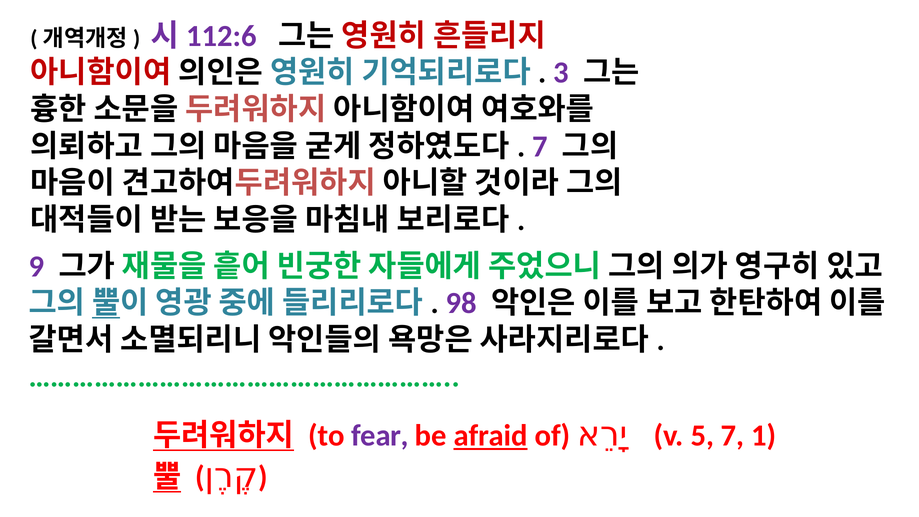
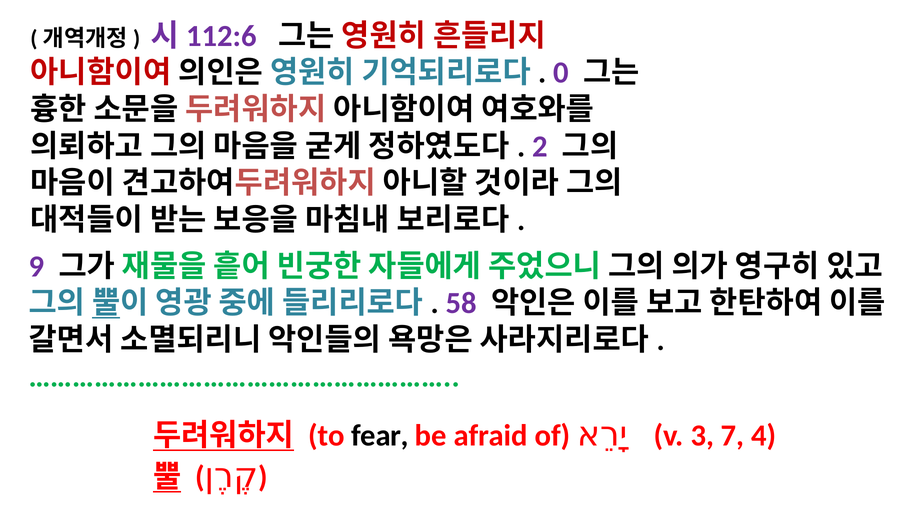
3: 3 -> 0 (561, 73)
7: 7 -> 2 (540, 146)
98: 98 -> 58 (461, 303)
fear colour: purple -> black (380, 436)
afraid underline: present -> none (491, 436)
5: 5 -> 3 (702, 436)
1: 1 -> 4 (764, 436)
